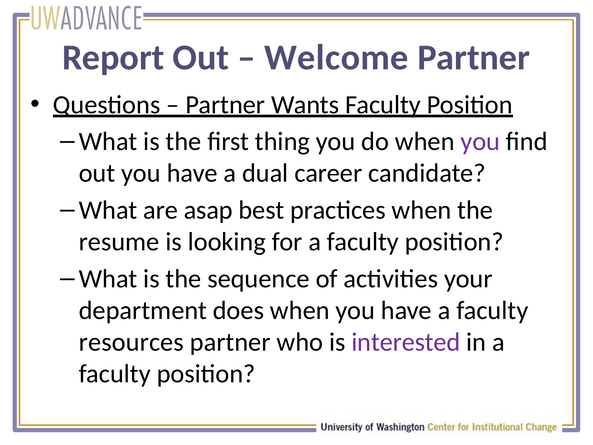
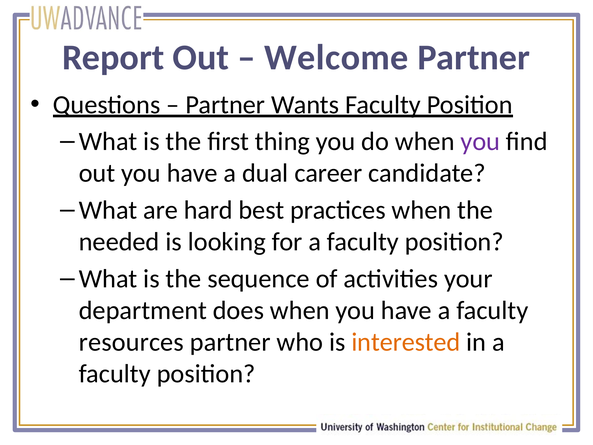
asap: asap -> hard (208, 210)
resume: resume -> needed (119, 242)
interested colour: purple -> orange (406, 342)
